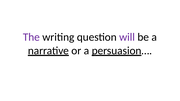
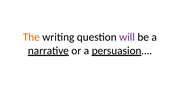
The colour: purple -> orange (31, 37)
